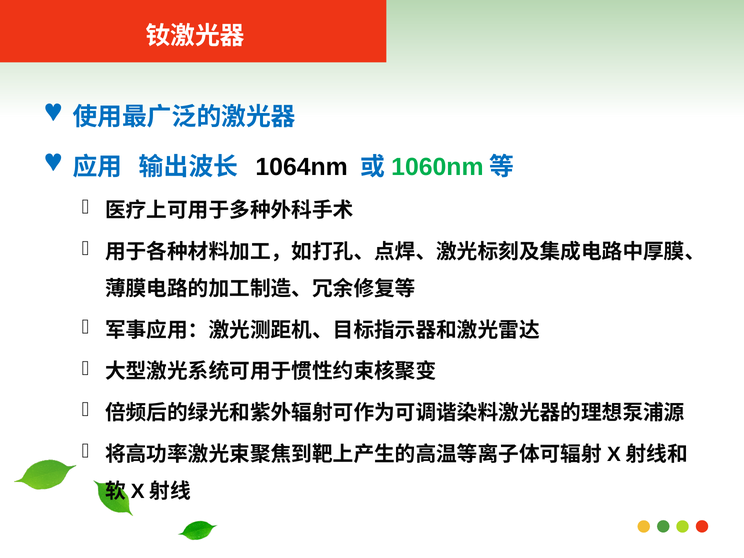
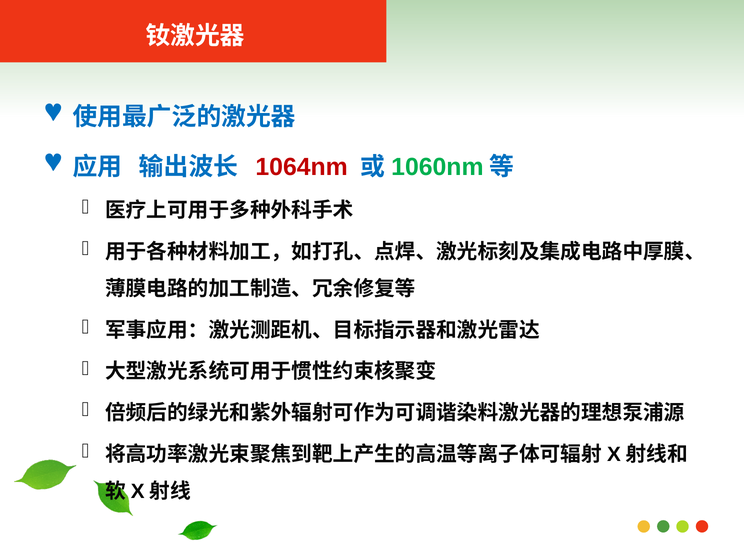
1064nm colour: black -> red (302, 167)
